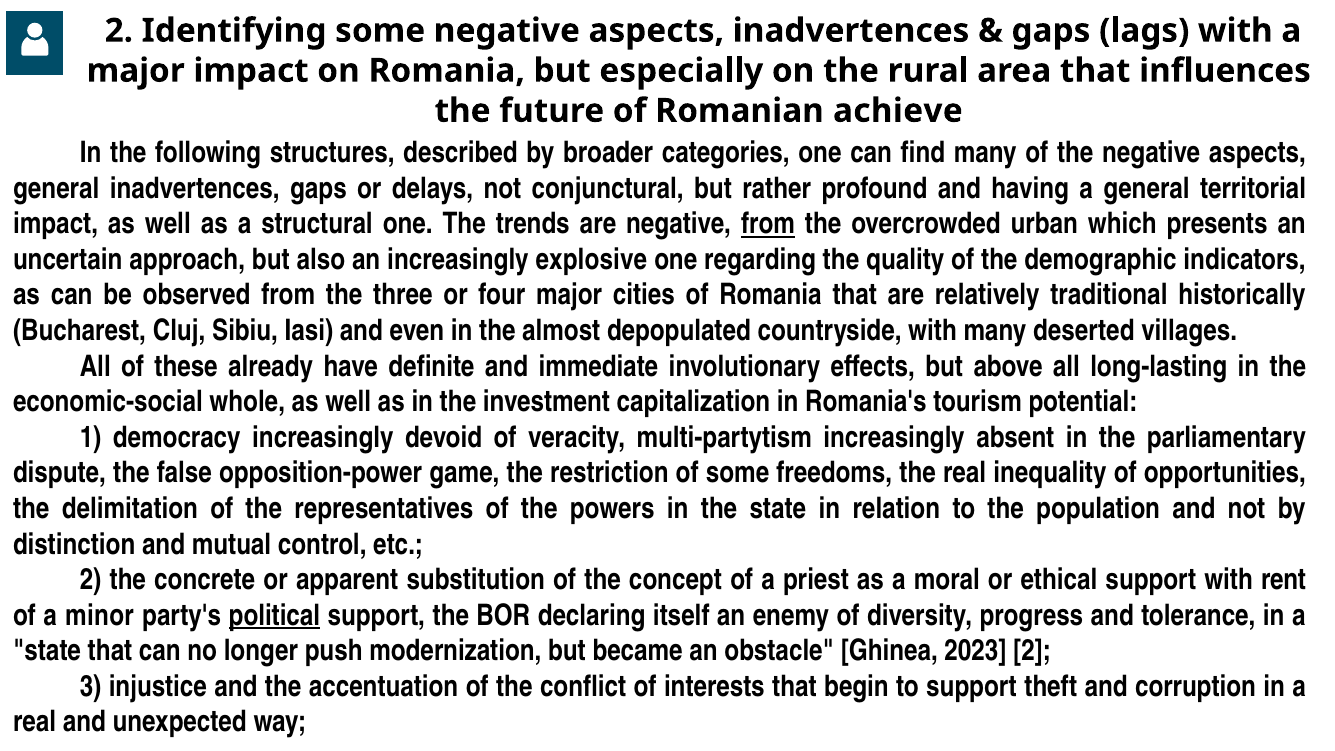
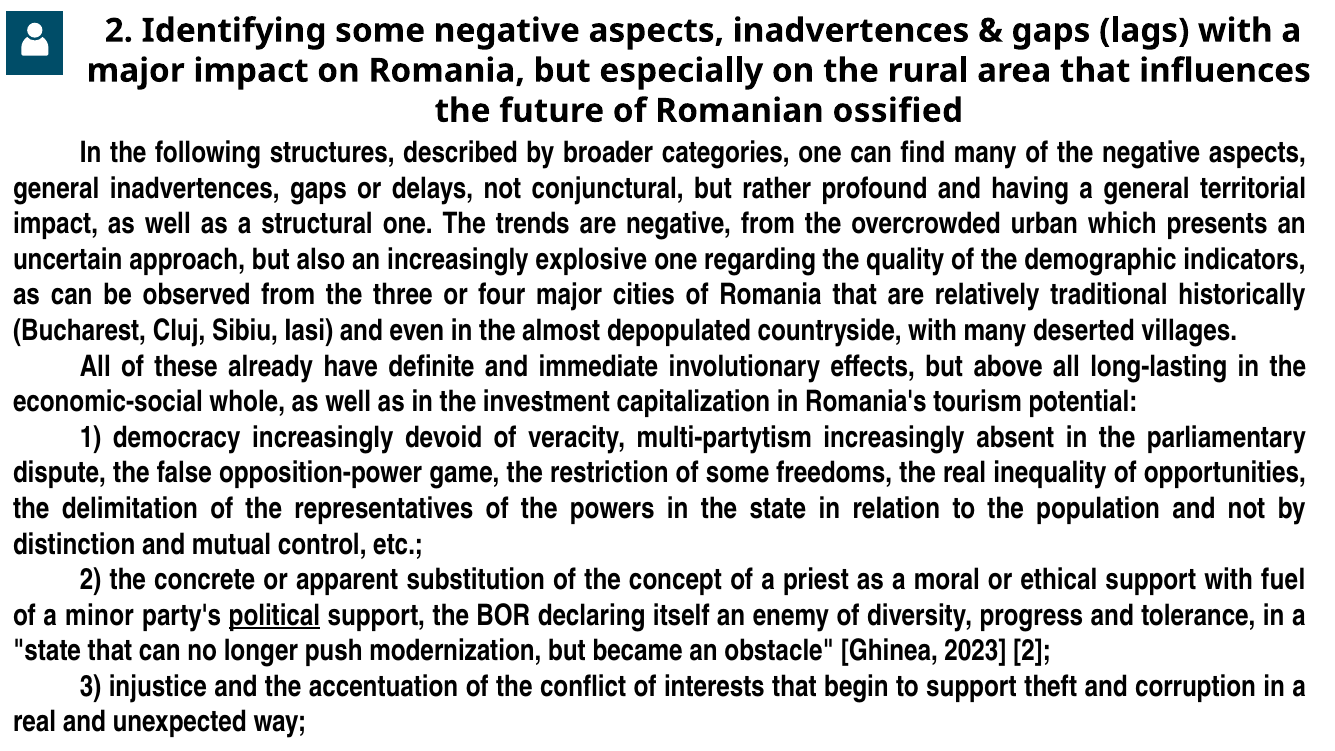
achieve: achieve -> ossified (898, 111)
from underline: present -> none (768, 224)
rent: rent -> fuel (1283, 580)
